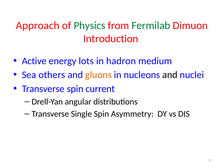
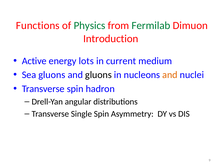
Approach: Approach -> Functions (38, 26)
hadron: hadron -> current (121, 61)
Sea others: others -> gluons (52, 75)
gluons colour: orange -> black (98, 75)
and colour: black -> orange (170, 75)
current: current -> hadron (100, 89)
